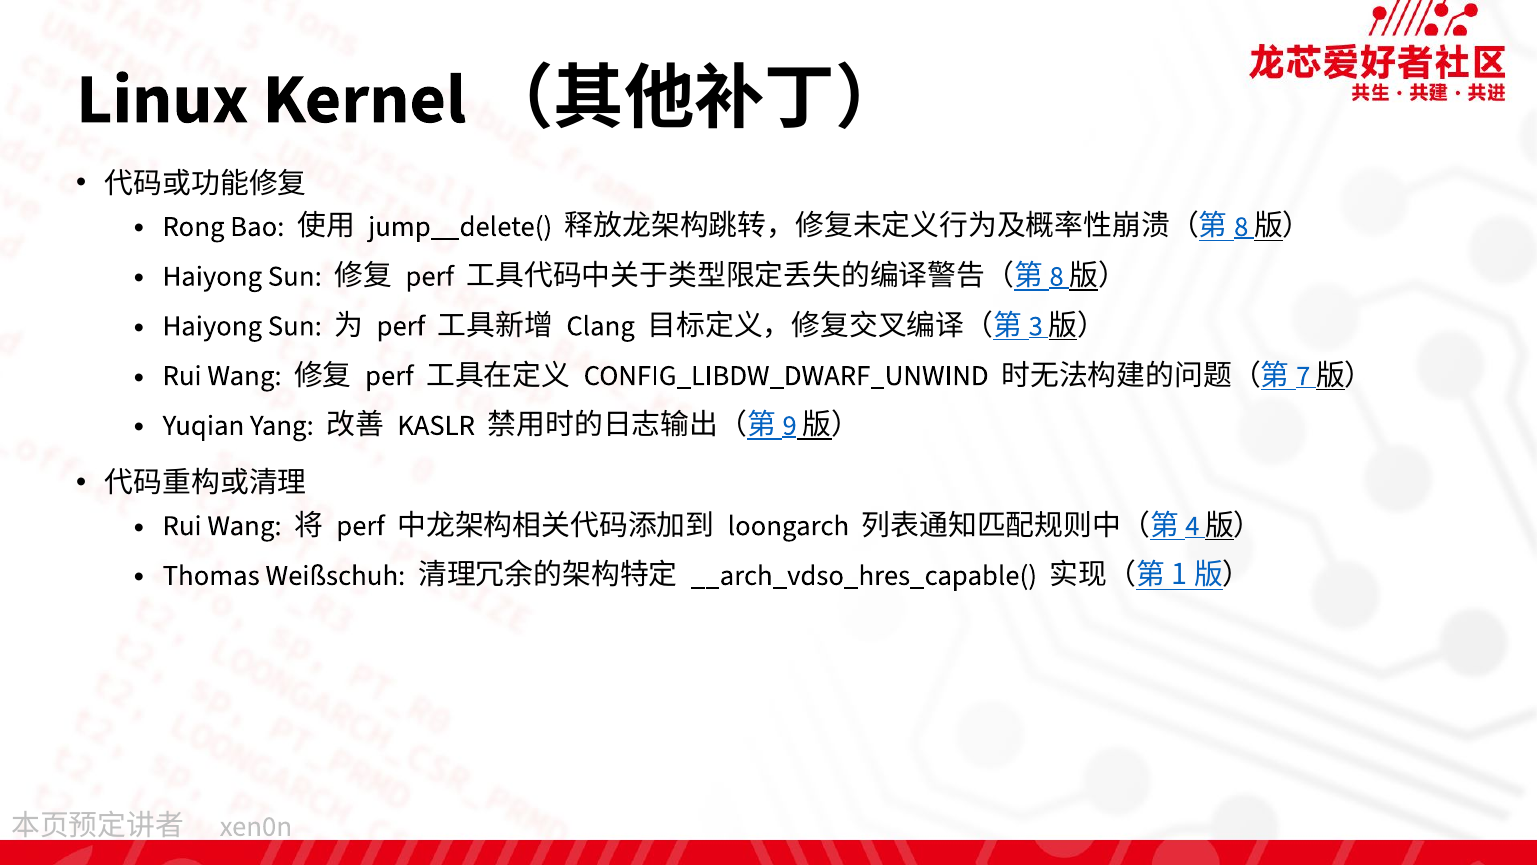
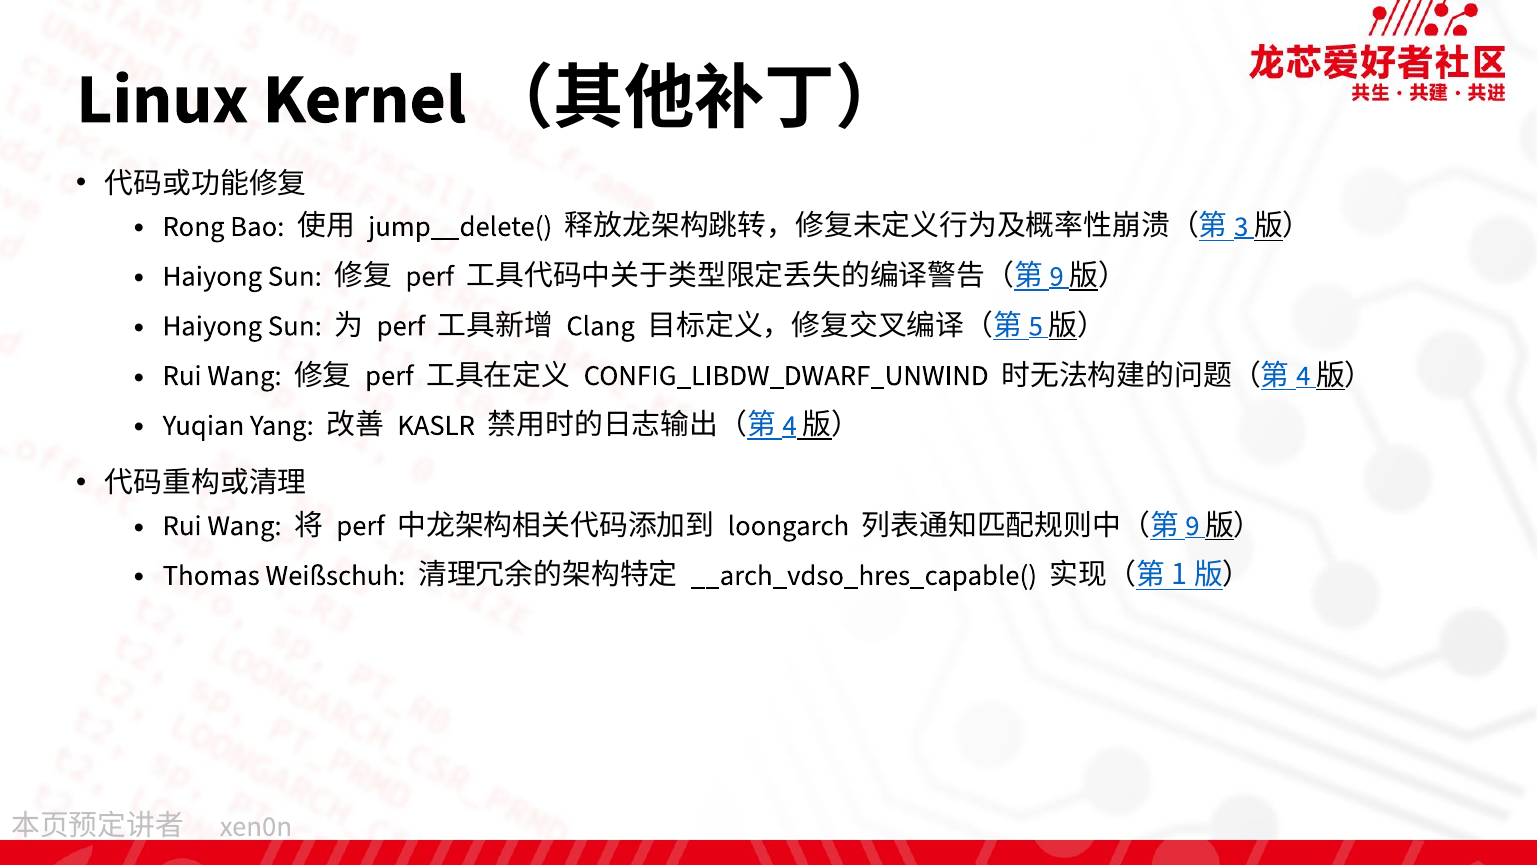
8: 8 -> 3 (1241, 226)
8: 8 -> 9 (1057, 276)
3: 3 -> 5 (1036, 326)
7: 7 -> 4 (1303, 375)
9: 9 -> 4 (790, 425)
4: 4 -> 9 (1192, 525)
